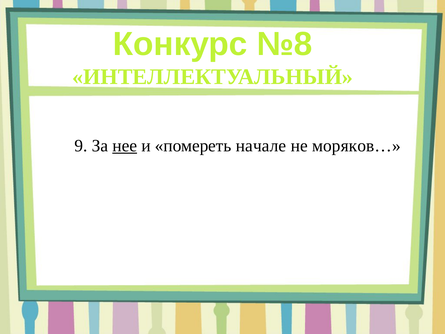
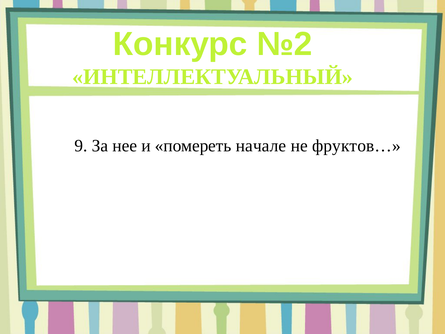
№8: №8 -> №2 (285, 44)
нее underline: present -> none (125, 146)
моряков…: моряков… -> фруктов… (356, 146)
